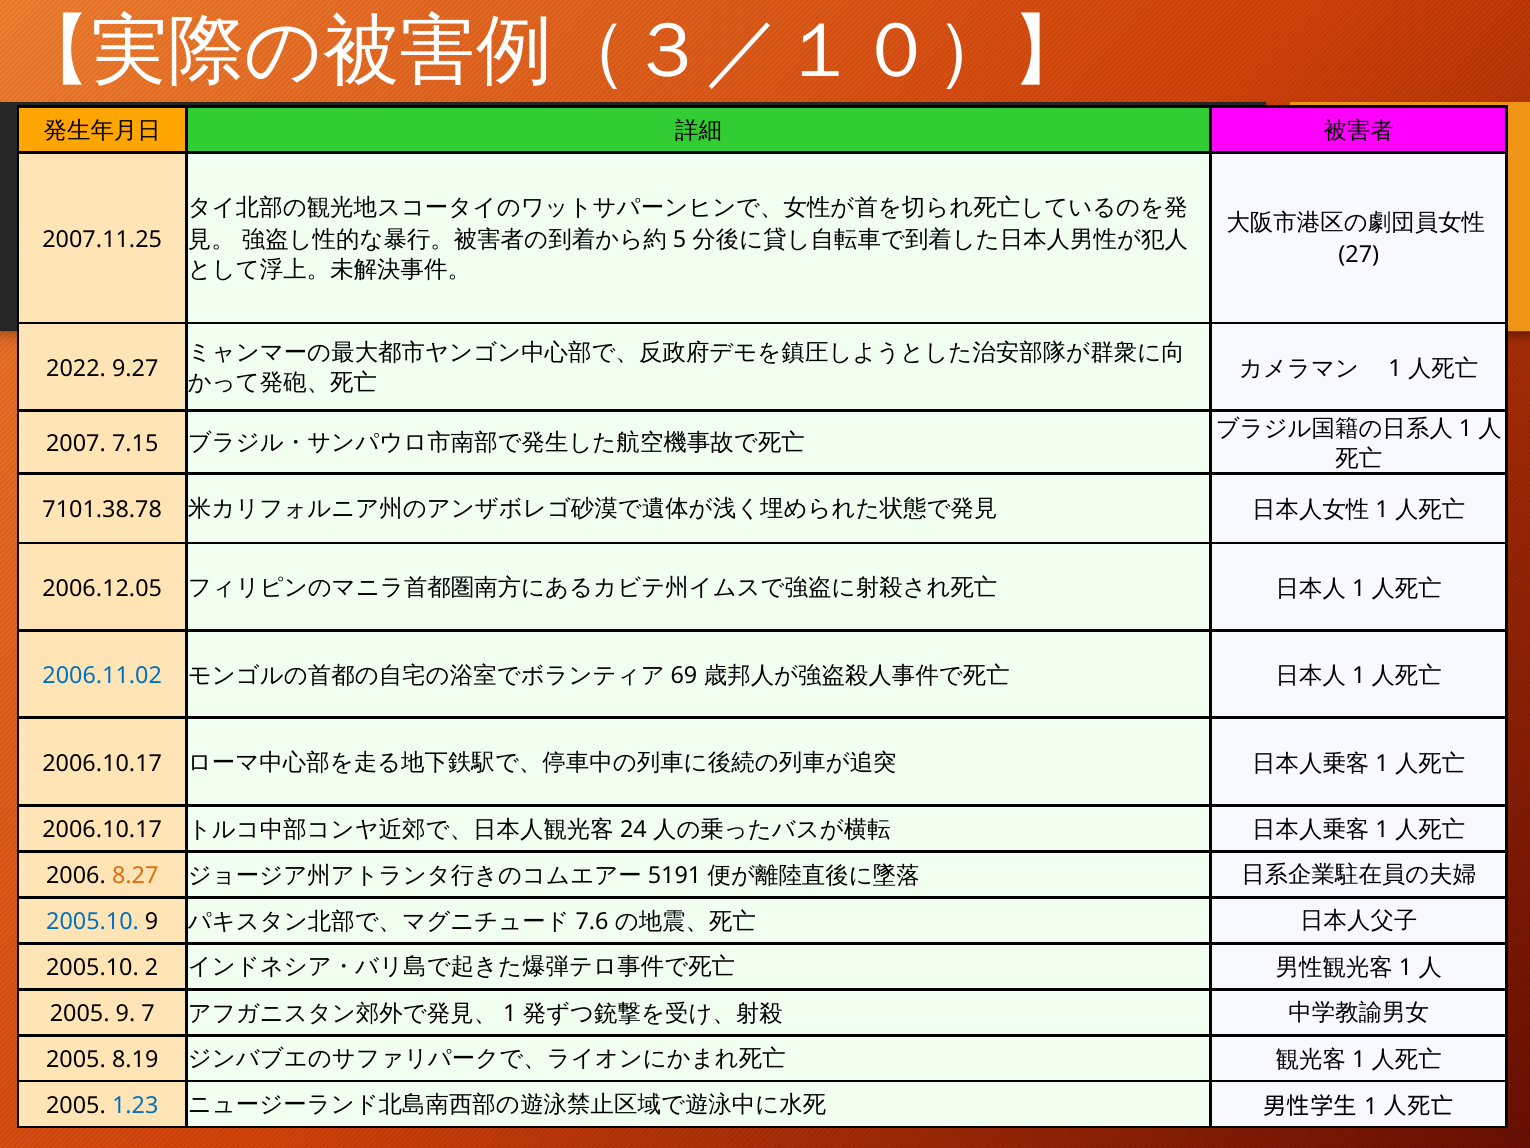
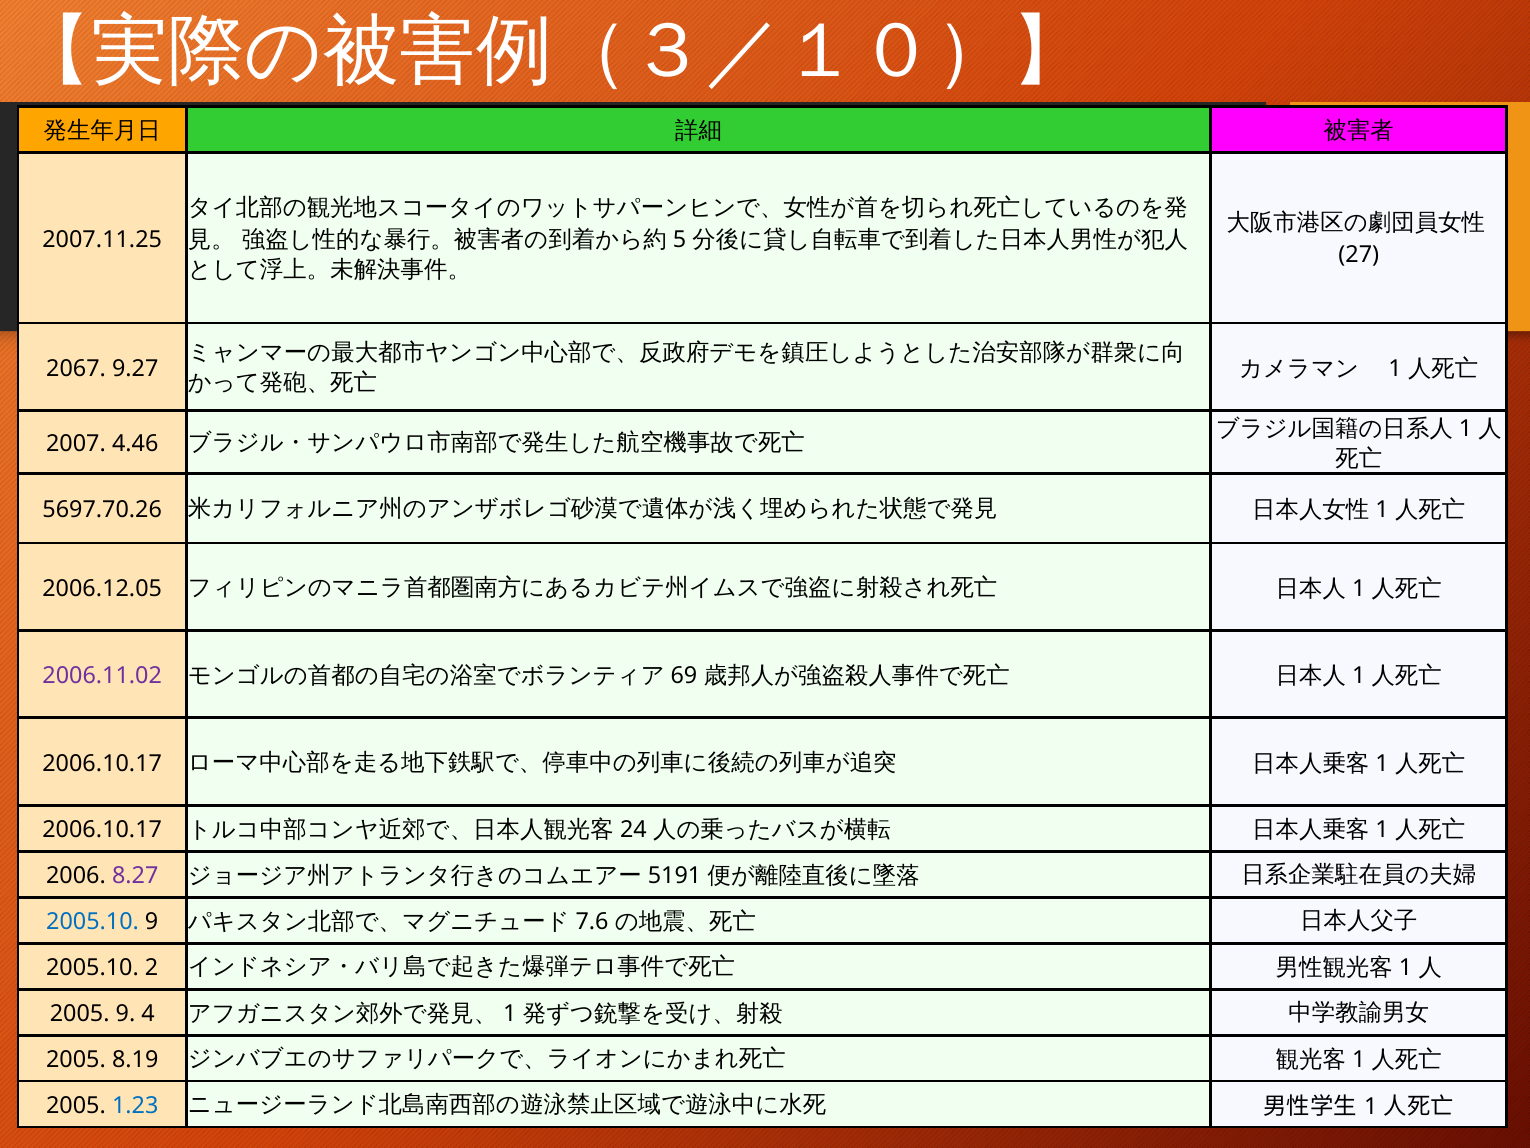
2022: 2022 -> 2067 (76, 369)
7.15: 7.15 -> 4.46 (135, 444)
7101.38.78: 7101.38.78 -> 5697.70.26 (102, 510)
2006.11.02 colour: blue -> purple (102, 676)
8.27 colour: orange -> purple (135, 876)
7: 7 -> 4 (148, 1014)
